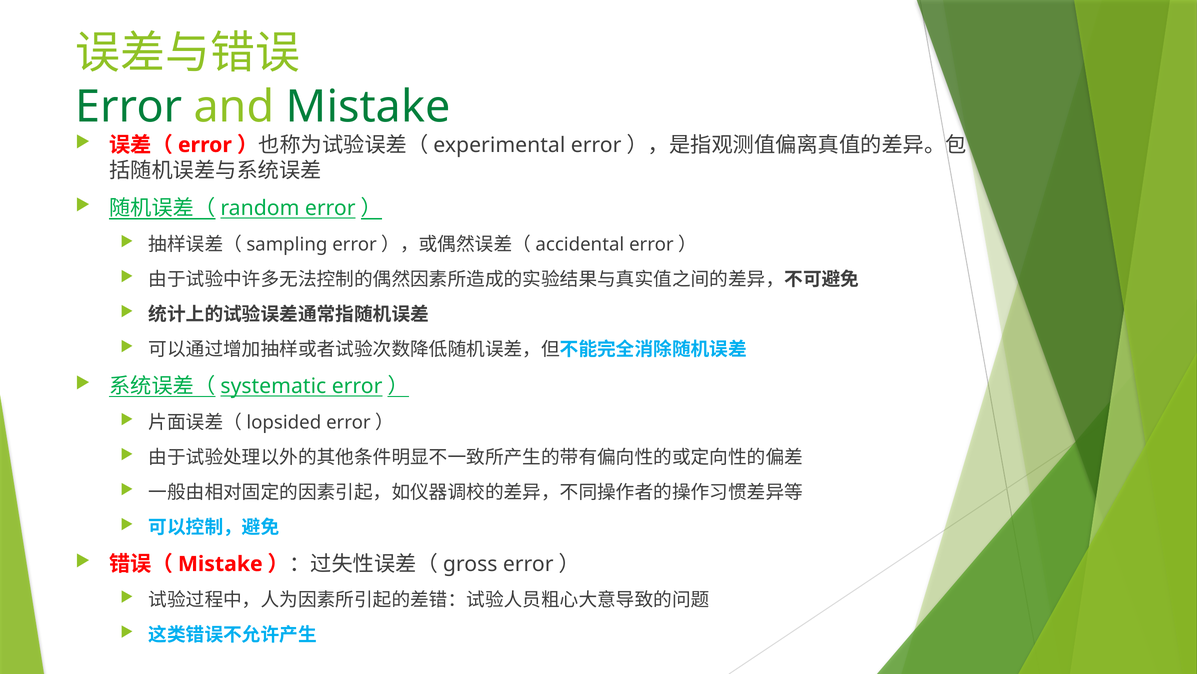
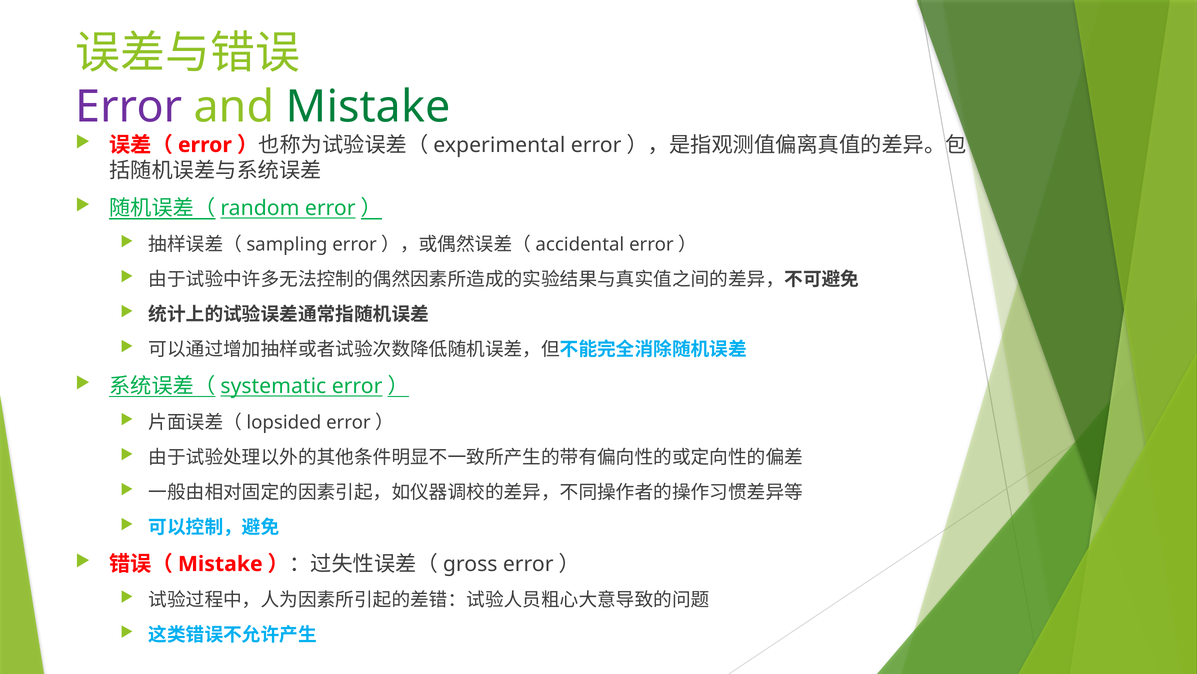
Error colour: green -> purple (129, 107)
